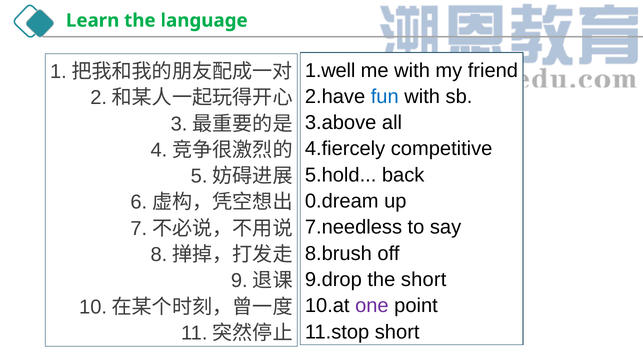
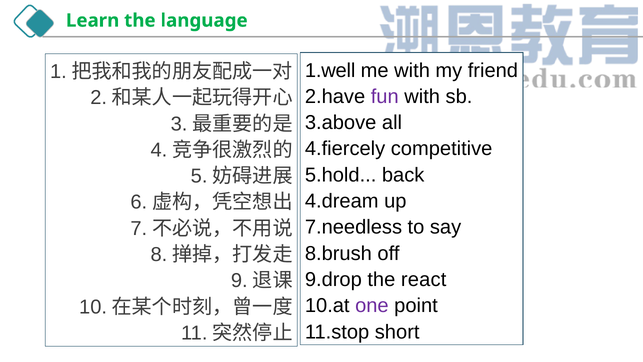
fun colour: blue -> purple (385, 96)
0.dream: 0.dream -> 4.dream (342, 201)
the short: short -> react (424, 279)
